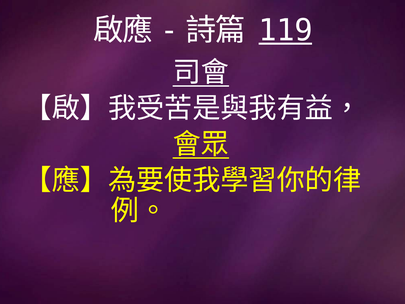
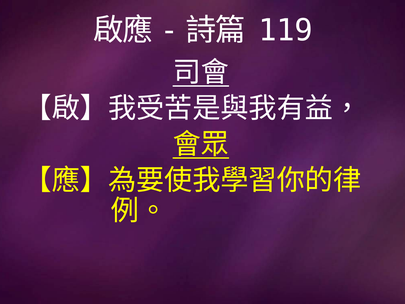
119 underline: present -> none (286, 31)
